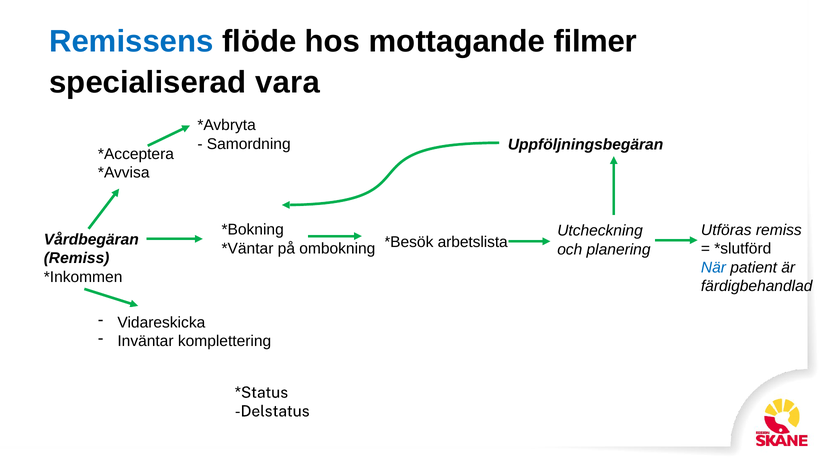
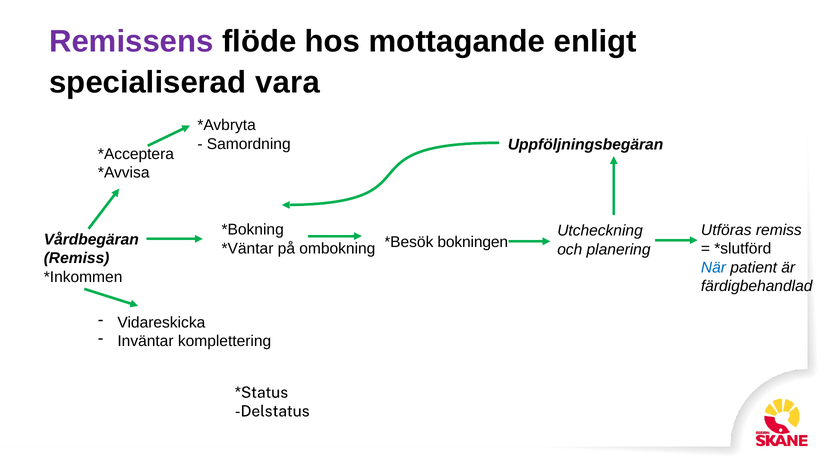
Remissens colour: blue -> purple (131, 41)
filmer: filmer -> enligt (595, 41)
arbetslista: arbetslista -> bokningen (473, 242)
